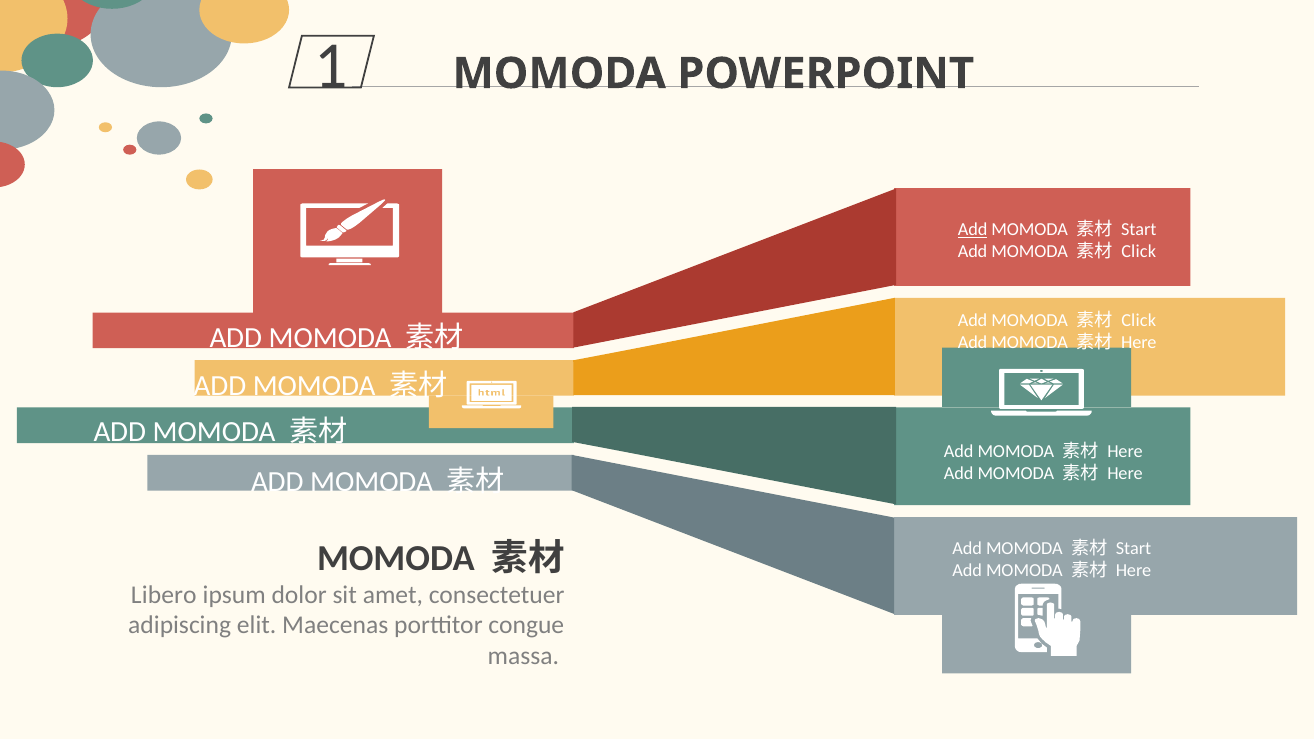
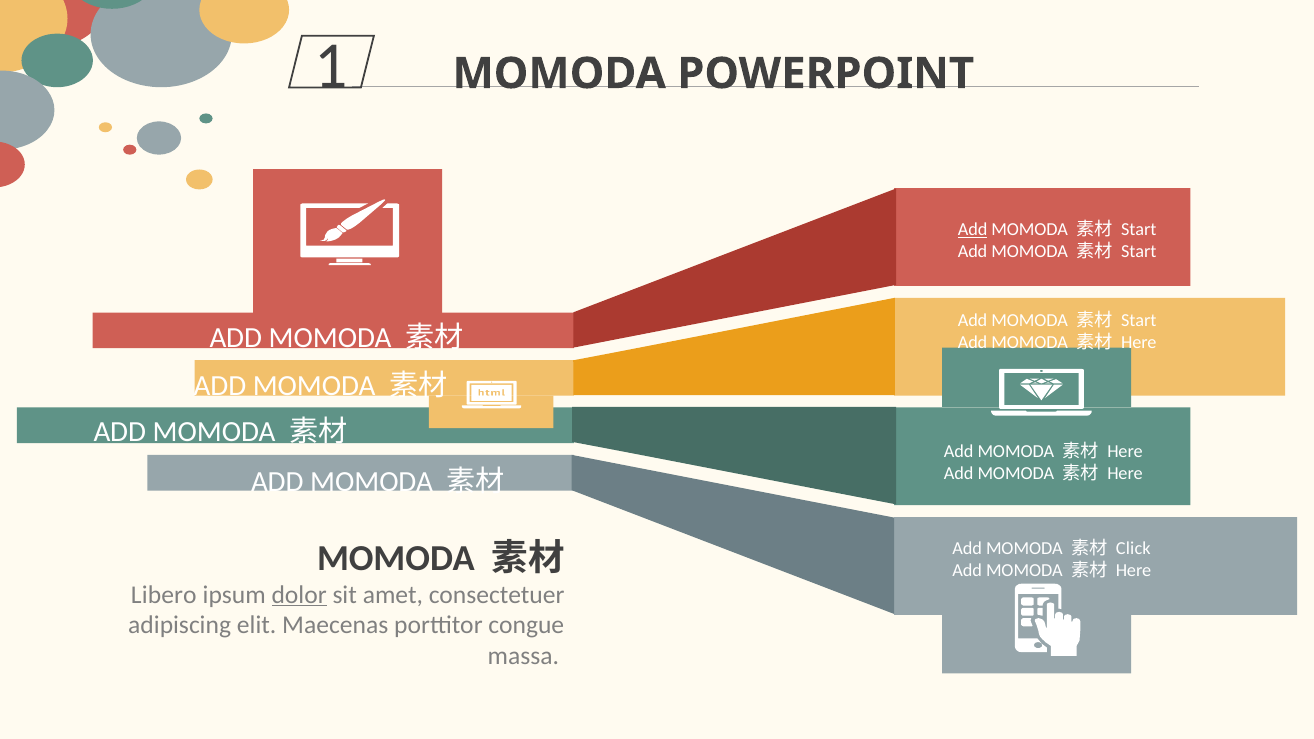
Click: Click -> Start (1139, 252)
Click: Click -> Start (1139, 320)
Start: Start -> Click (1133, 549)
dolor underline: none -> present (299, 595)
